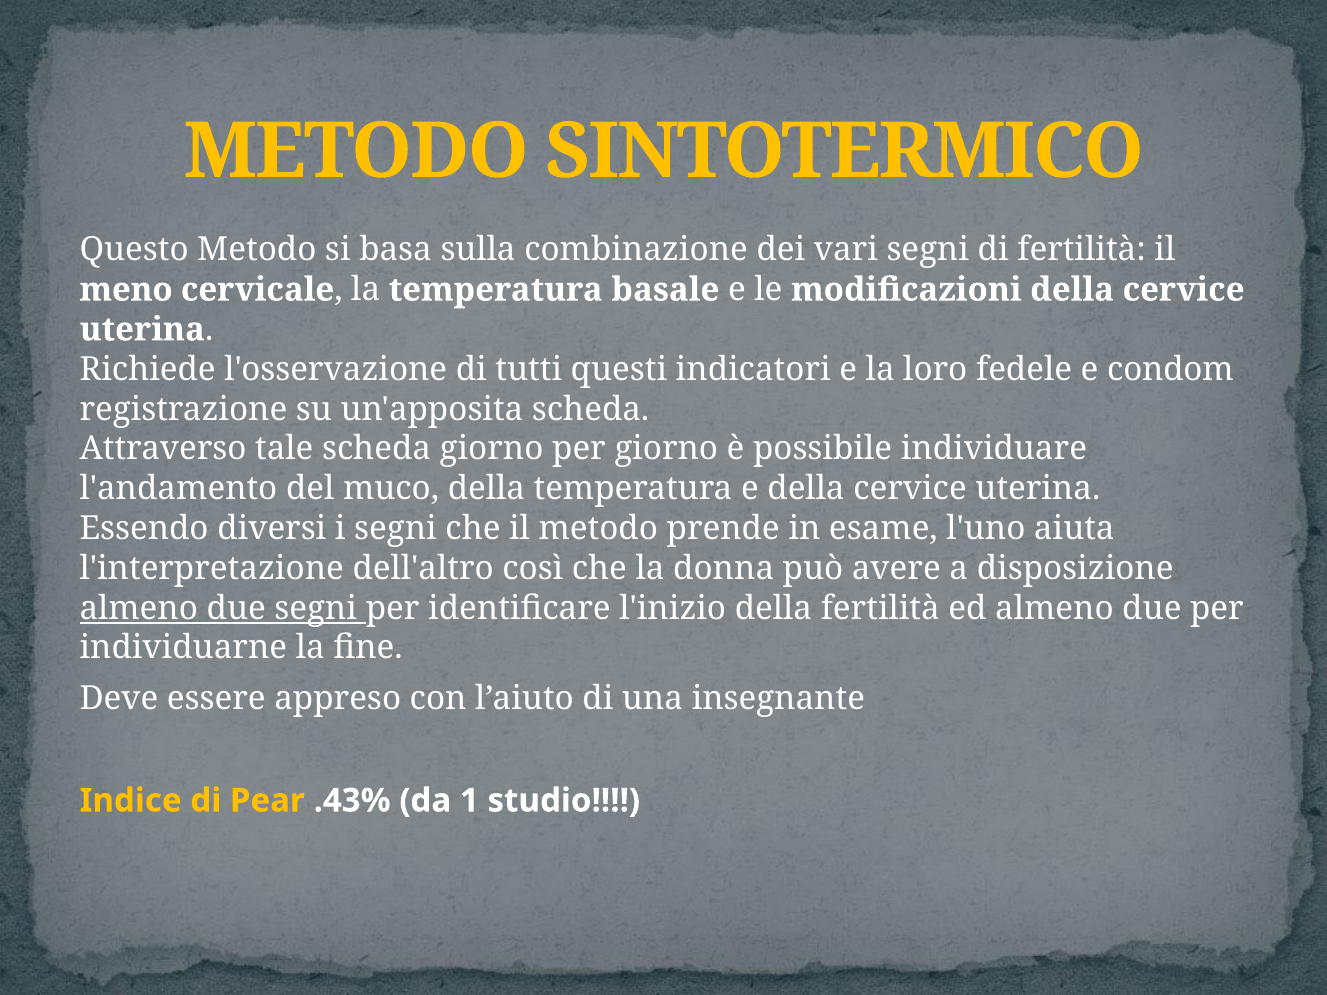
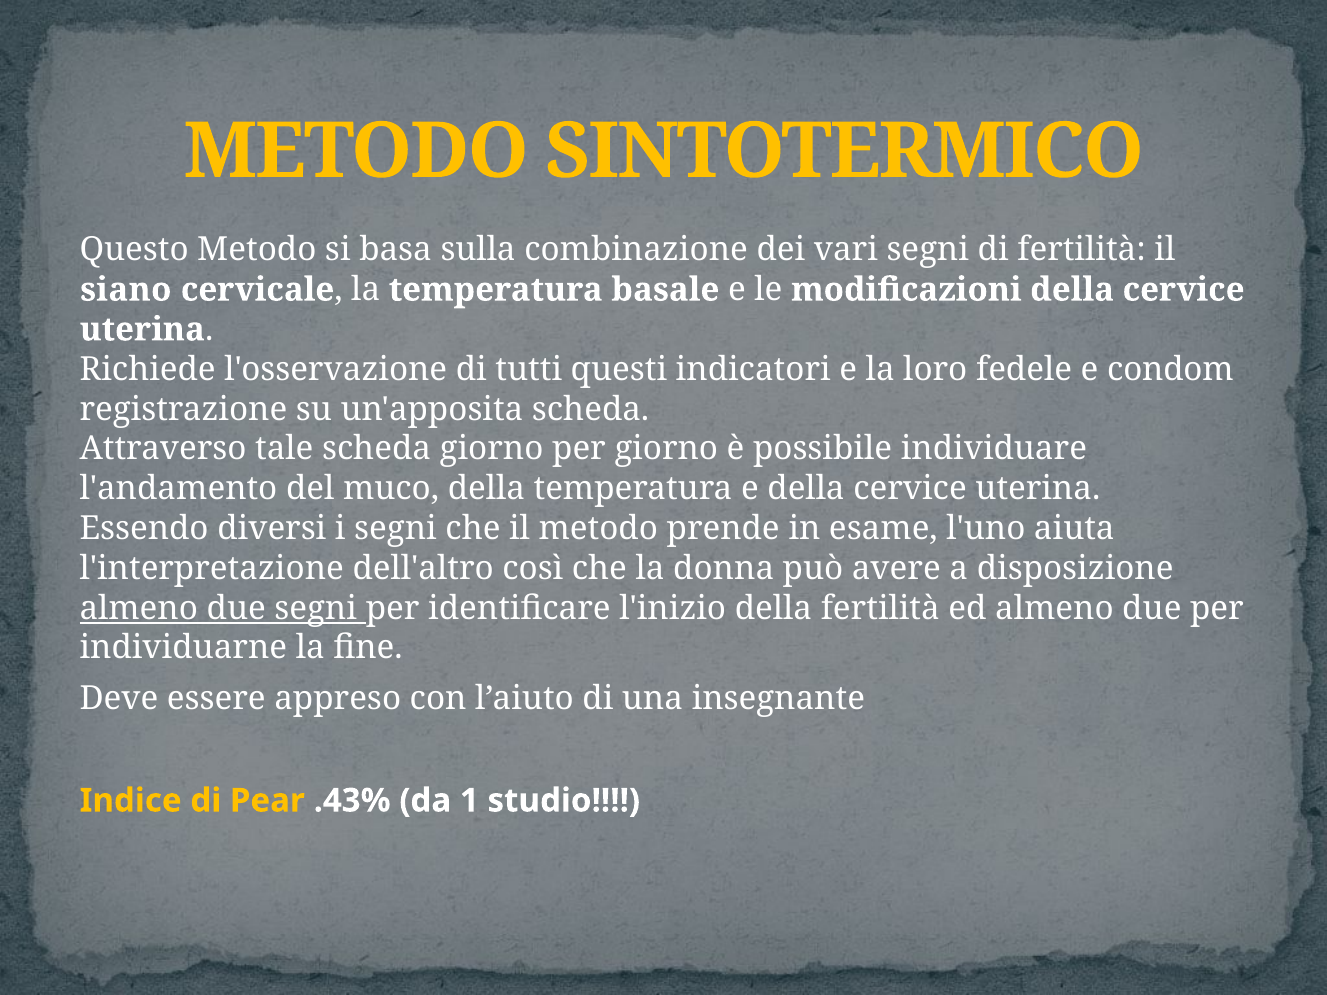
meno: meno -> siano (126, 290)
